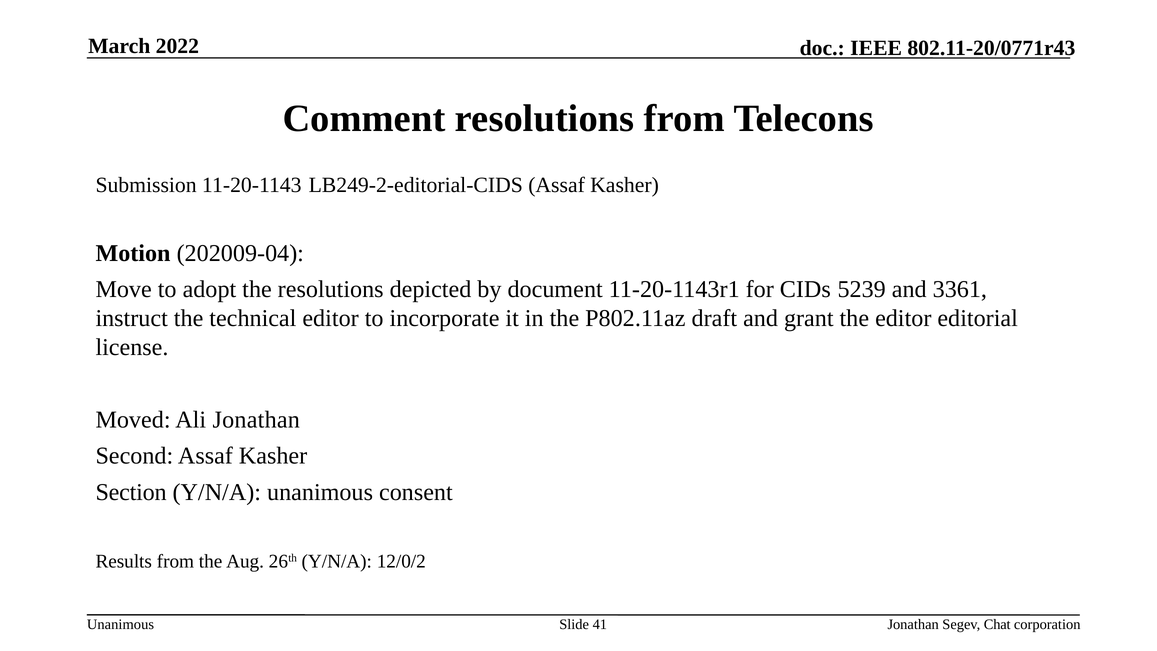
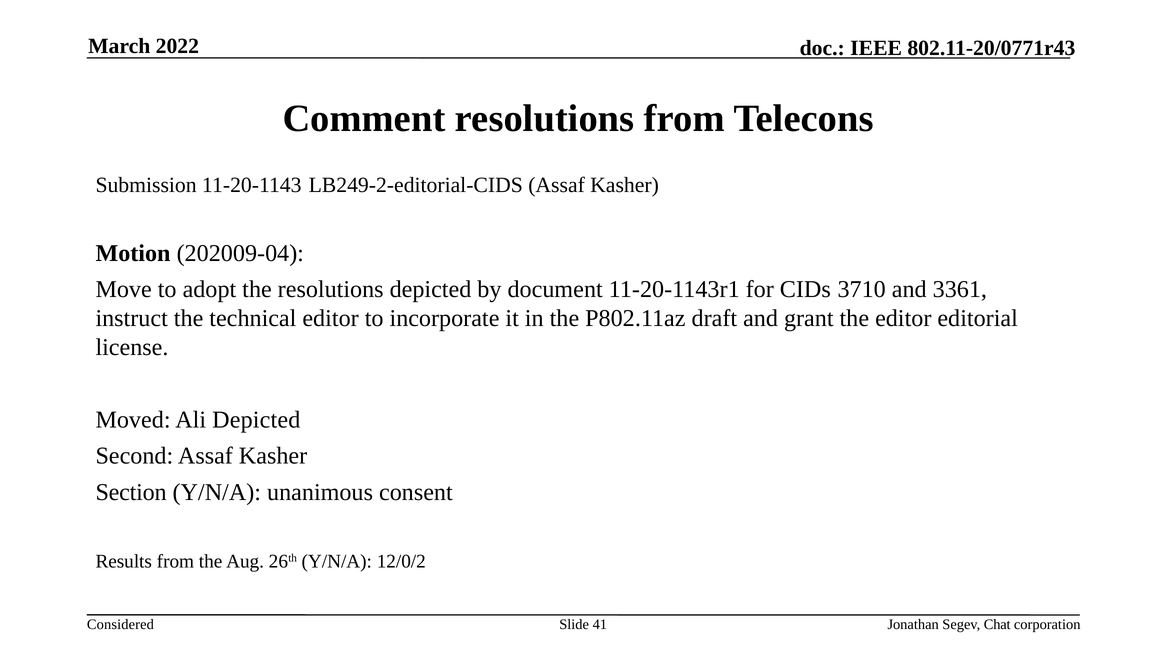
5239: 5239 -> 3710 (862, 289)
Ali Jonathan: Jonathan -> Depicted (256, 420)
Unanimous: Unanimous -> Considered (120, 624)
